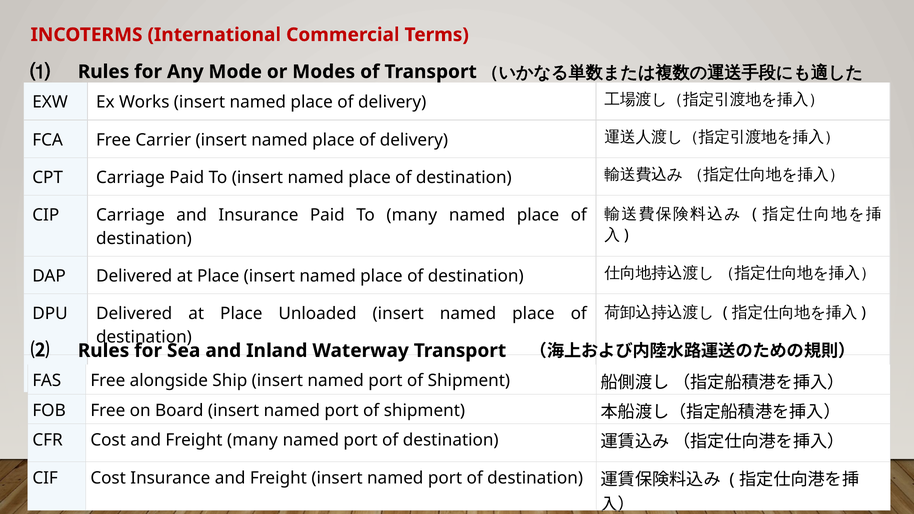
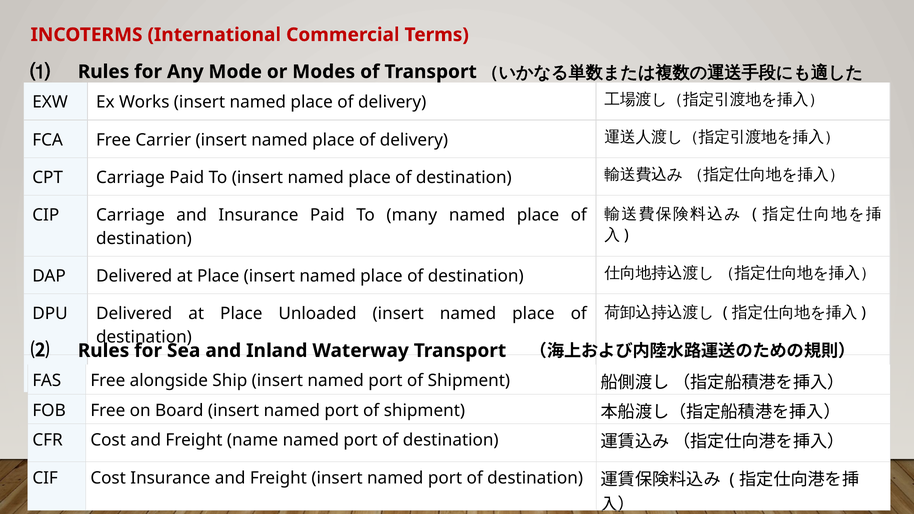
Freight many: many -> name (253, 440)
